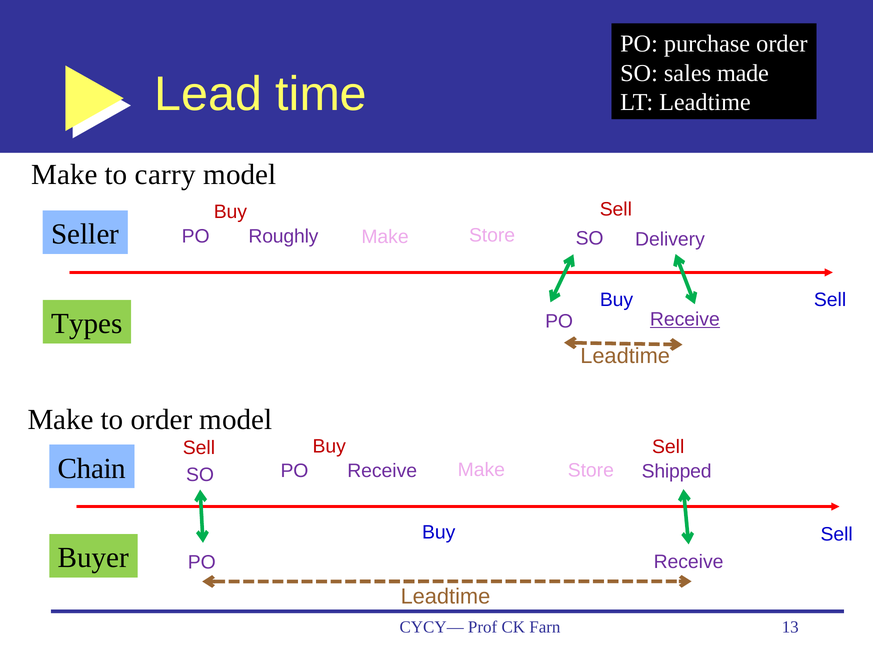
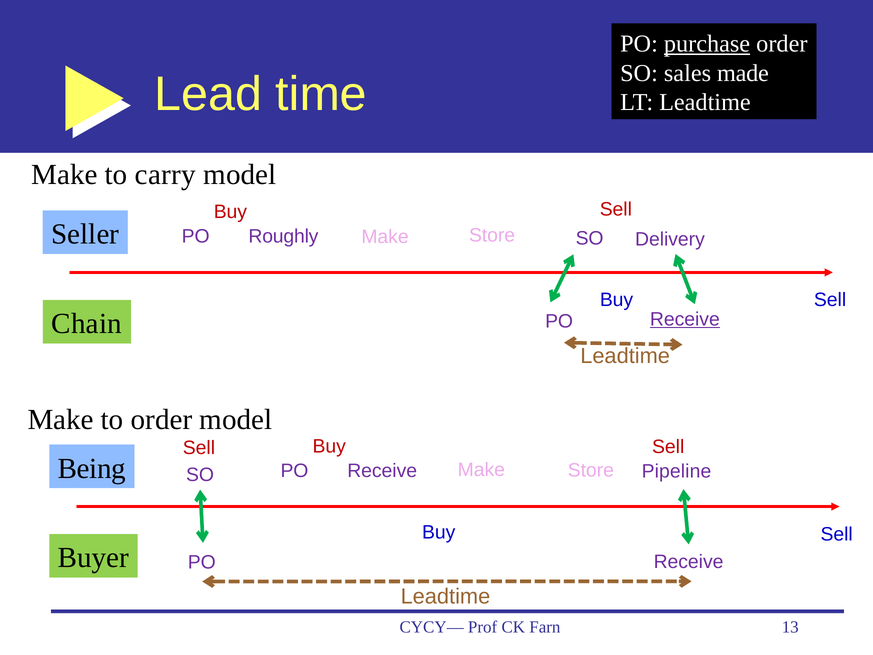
purchase underline: none -> present (707, 44)
Types: Types -> Chain (87, 324)
Chain: Chain -> Being (92, 468)
Shipped: Shipped -> Pipeline (676, 471)
